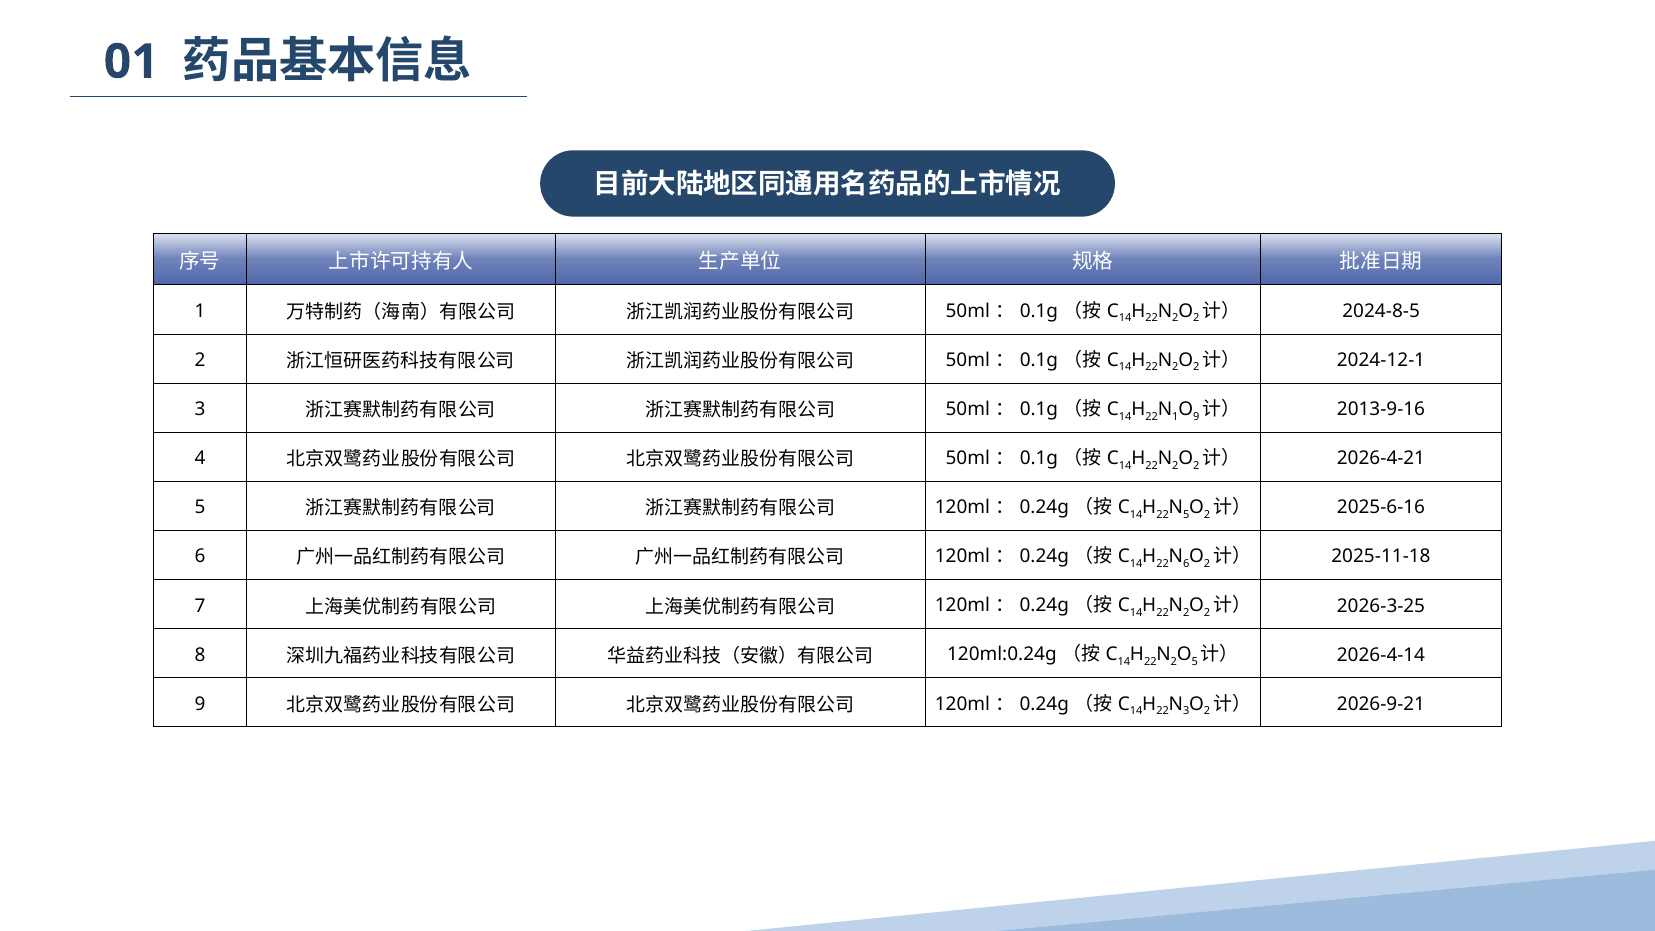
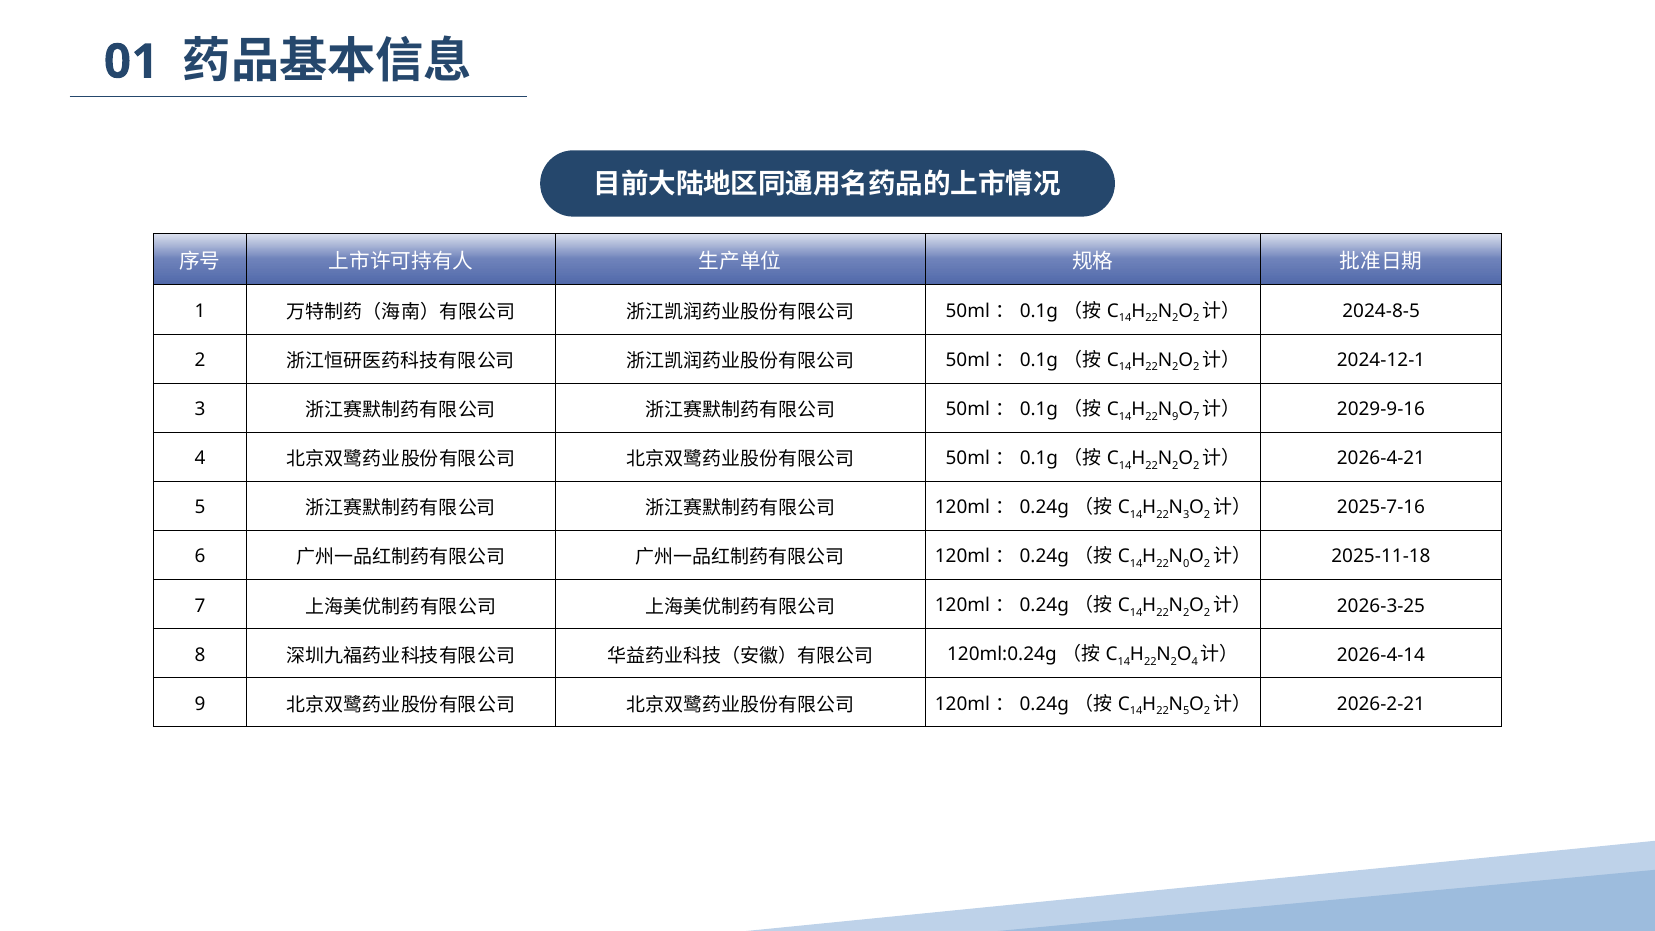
1: 1 -> 9 (1175, 416)
9: 9 -> 7 (1196, 416)
2013-9-16: 2013-9-16 -> 2029-9-16 (1381, 409)
5: 5 -> 3 (1186, 515)
2025-6-16: 2025-6-16 -> 2025-7-16 (1381, 507)
6: 6 -> 0 (1186, 564)
5: 5 -> 4 (1195, 662)
3: 3 -> 5 (1186, 711)
2026-9-21: 2026-9-21 -> 2026-2-21 (1381, 704)
